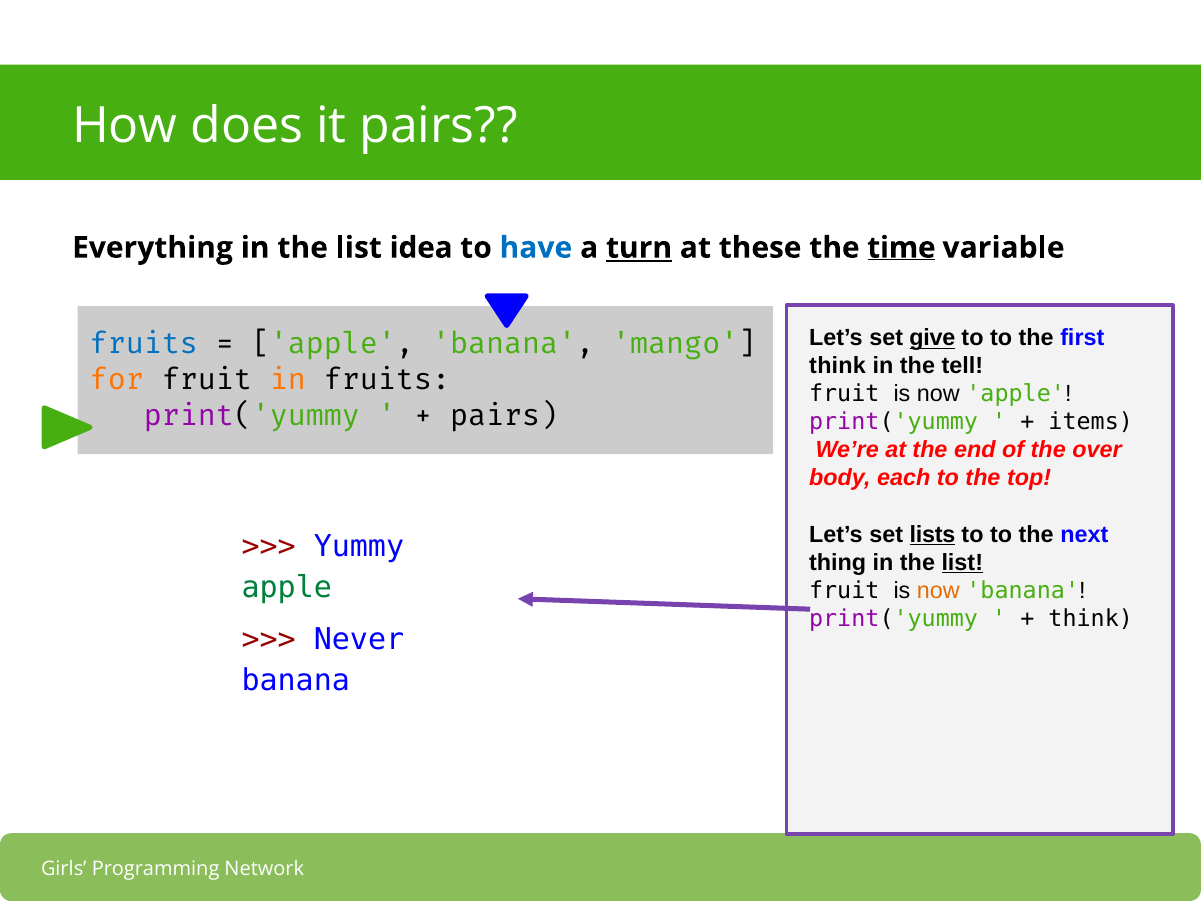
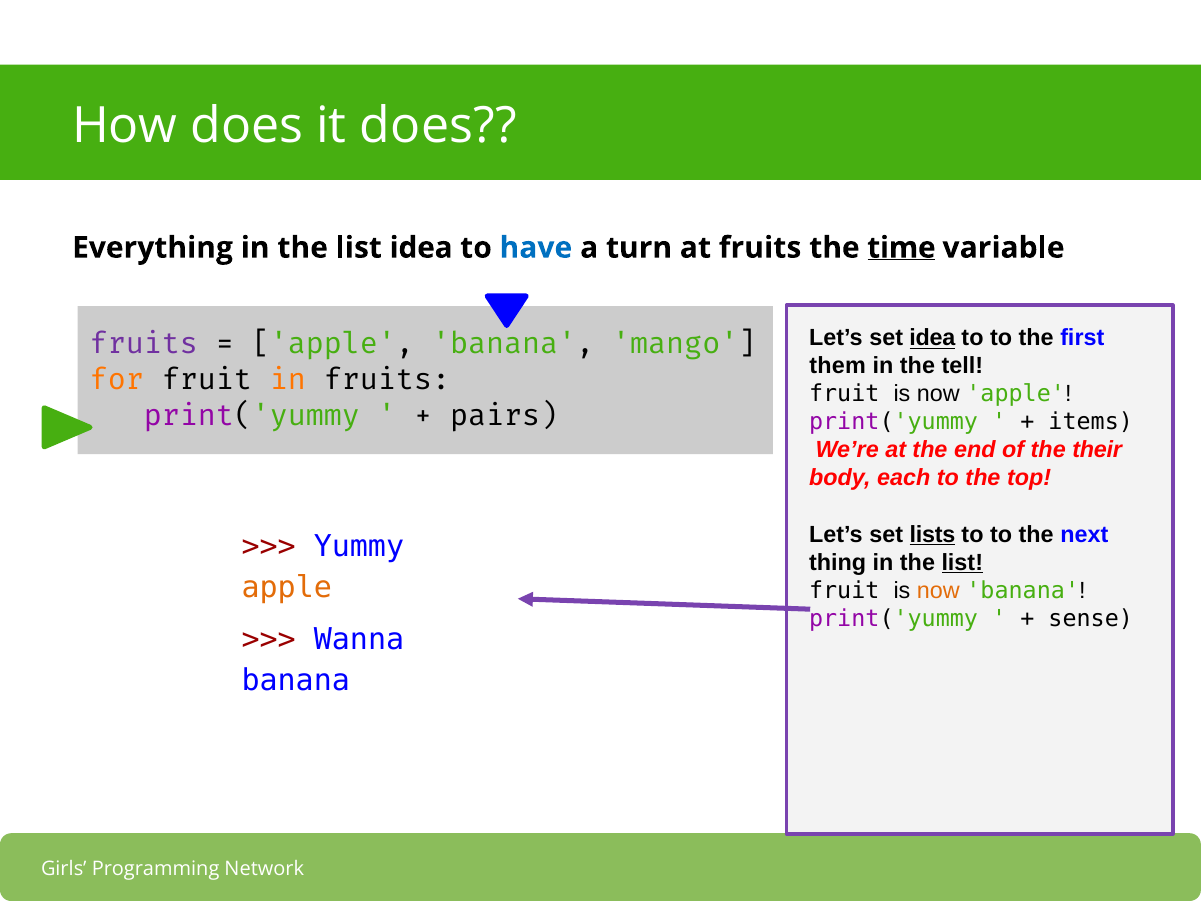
it pairs: pairs -> does (439, 126)
turn underline: present -> none (639, 248)
at these: these -> fruits (760, 248)
set give: give -> idea (932, 338)
fruits colour: blue -> purple (144, 344)
think: think -> them (838, 366)
over: over -> their (1097, 450)
apple colour: green -> orange (287, 588)
think: think -> sense (1091, 618)
Never: Never -> Wanna (359, 639)
